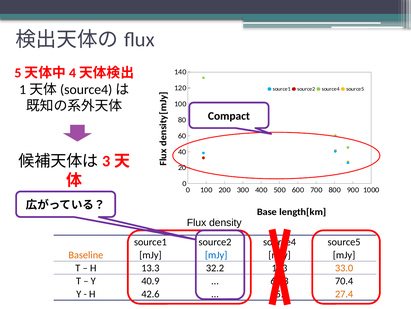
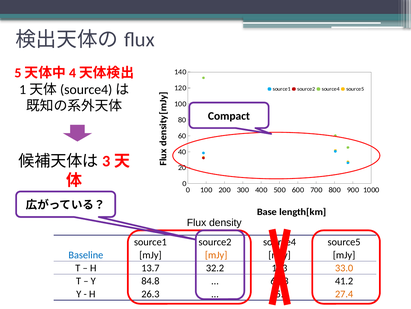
Baseline colour: orange -> blue (86, 254)
mJy colour: blue -> orange (216, 254)
13.3: 13.3 -> 13.7 (150, 267)
40.9: 40.9 -> 84.8 (150, 280)
70.4: 70.4 -> 41.2 (344, 280)
42.6: 42.6 -> 26.3 (150, 293)
